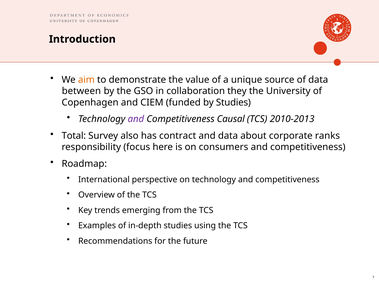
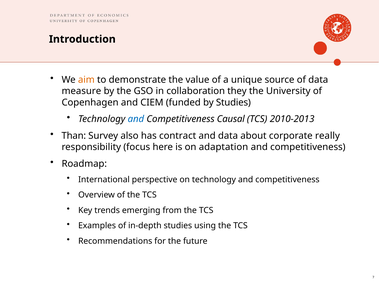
between: between -> measure (81, 91)
and colour: purple -> blue (136, 119)
Total: Total -> Than (74, 136)
ranks: ranks -> really (327, 136)
consumers: consumers -> adaptation (223, 147)
